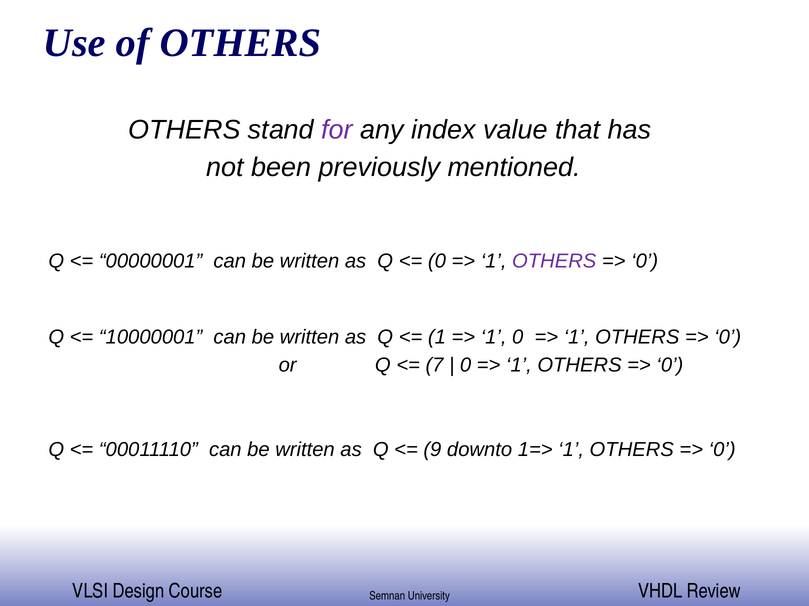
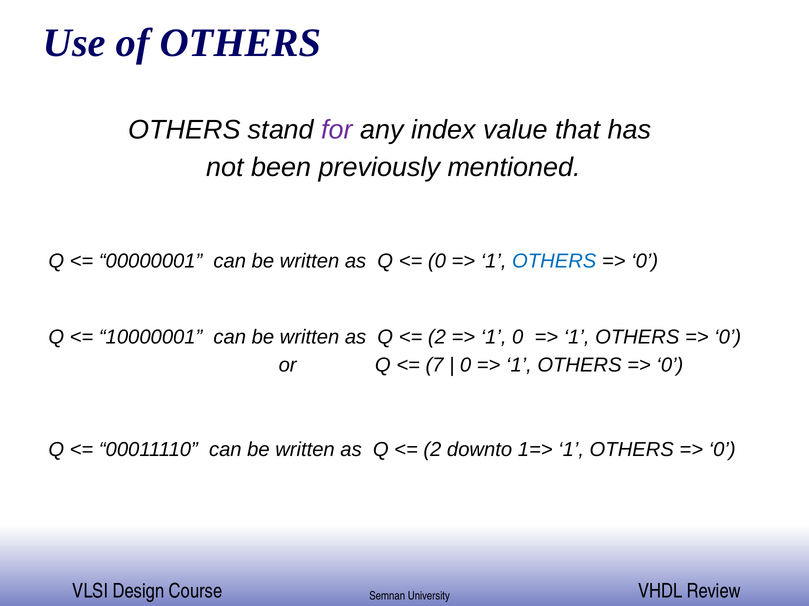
OTHERS colour: purple -> blue (554, 261)
1: 1 -> 2 (437, 337)
9: 9 -> 2 (432, 450)
